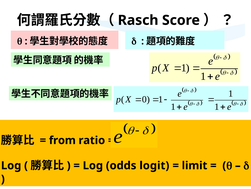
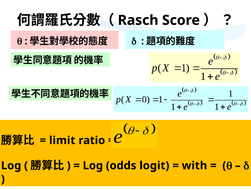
from: from -> limit (62, 140)
limit: limit -> with (194, 165)
